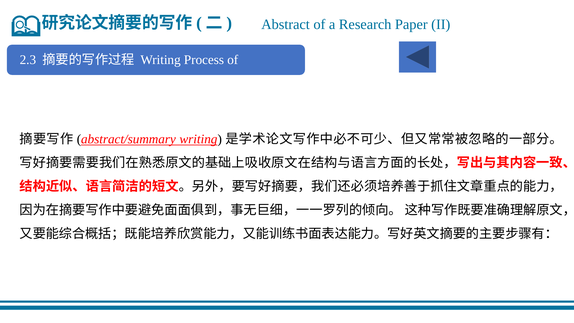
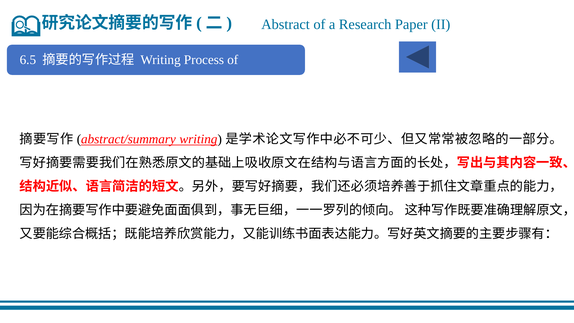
2.3: 2.3 -> 6.5 (28, 60)
